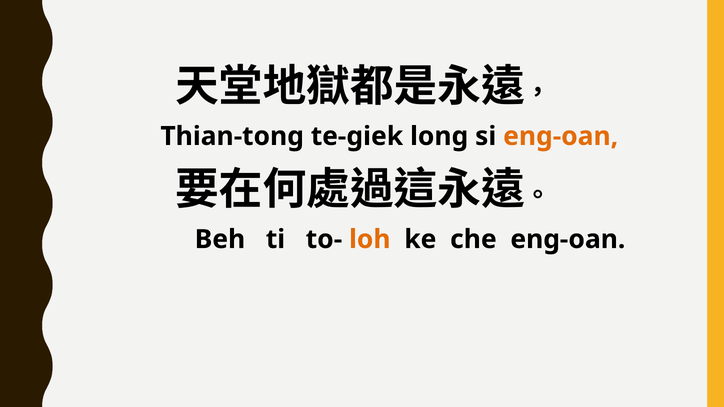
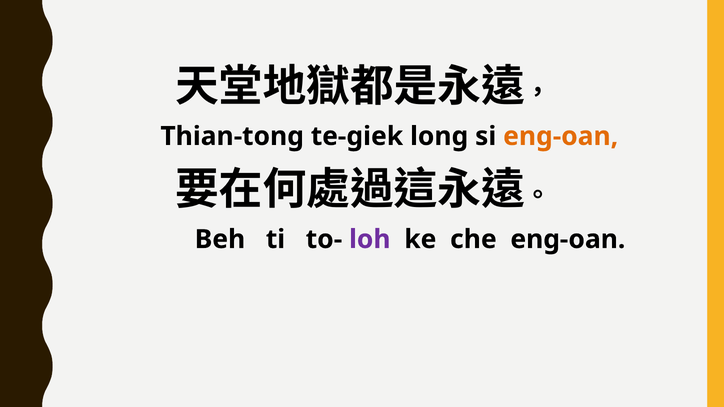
loh colour: orange -> purple (370, 239)
